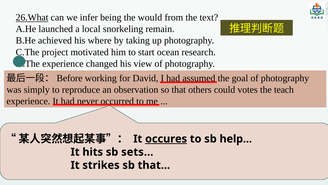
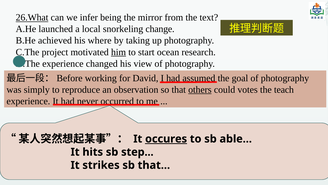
would: would -> mirror (150, 17)
remain: remain -> change (160, 29)
him underline: none -> present (119, 52)
others underline: none -> present (200, 89)
help: help -> able (236, 139)
sets: sets -> step (137, 152)
